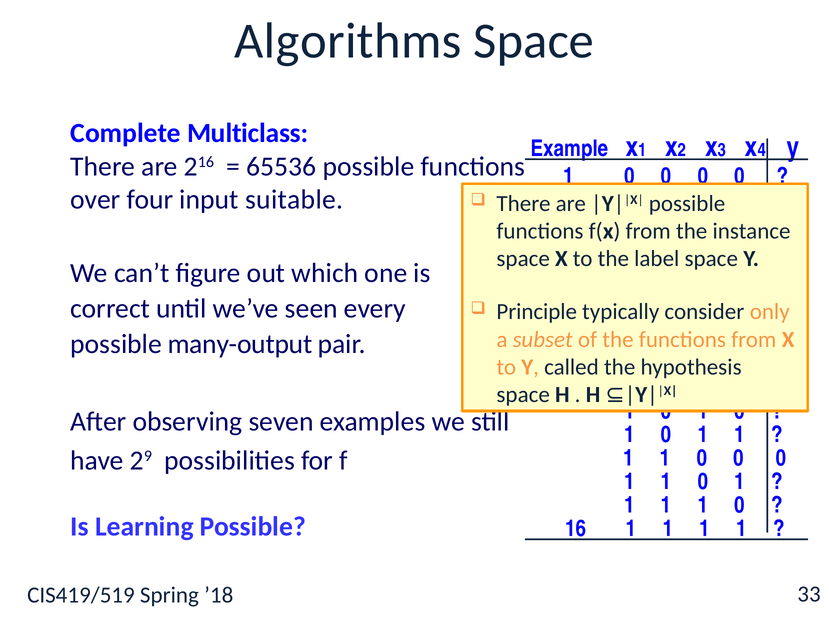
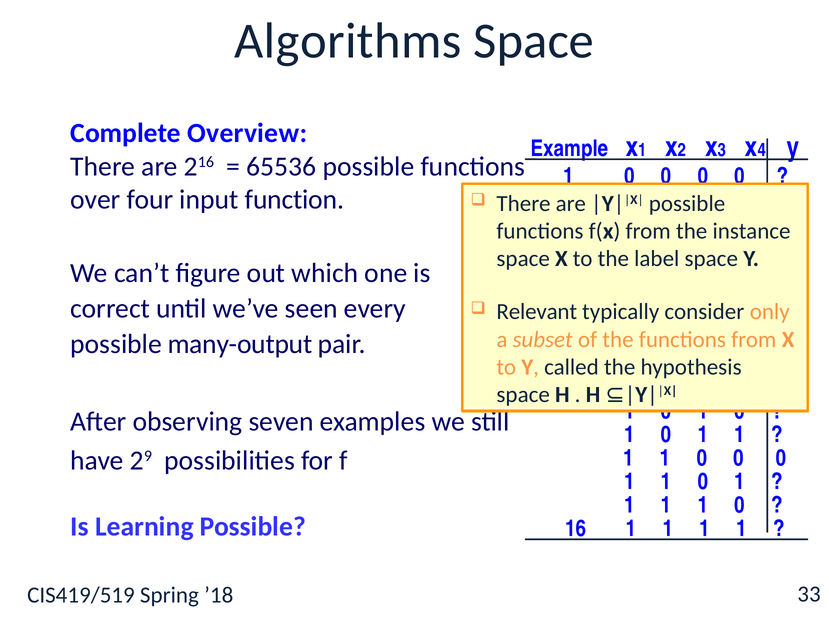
Multiclass: Multiclass -> Overview (247, 133)
suitable: suitable -> function (294, 200)
Principle: Principle -> Relevant (537, 312)
